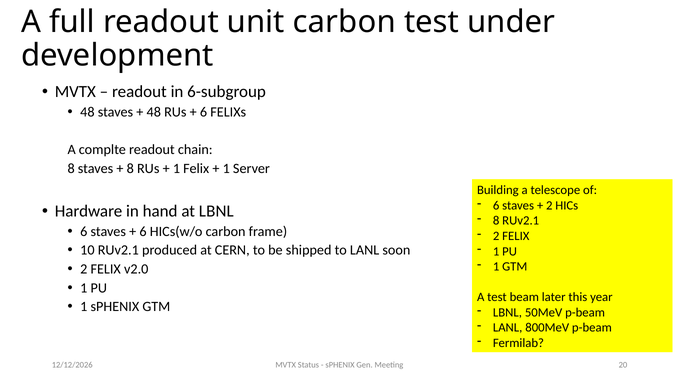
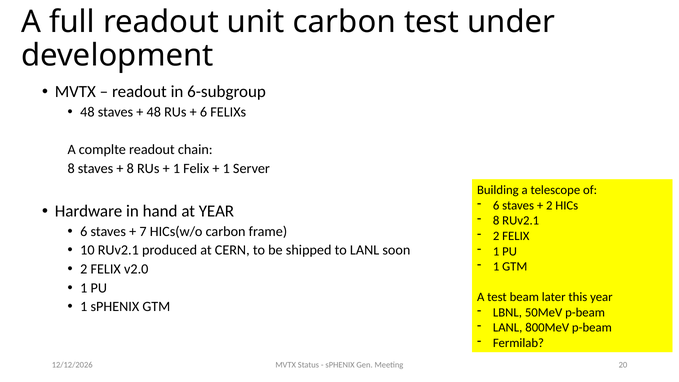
at LBNL: LBNL -> YEAR (216, 211)
6: 6 -> 7 (143, 231)
